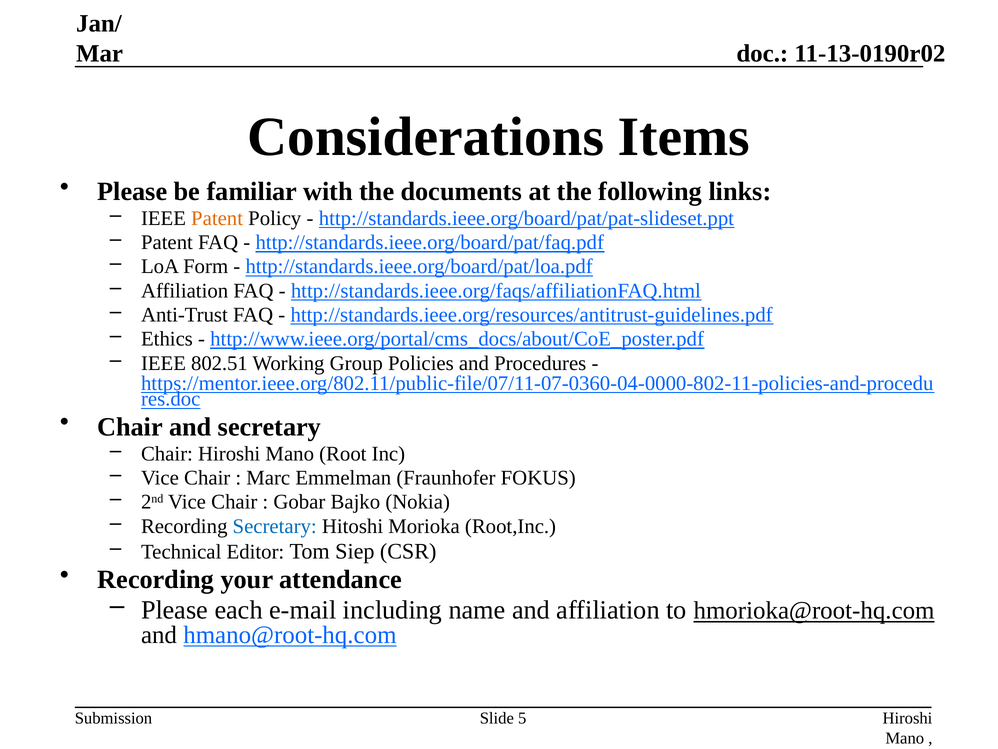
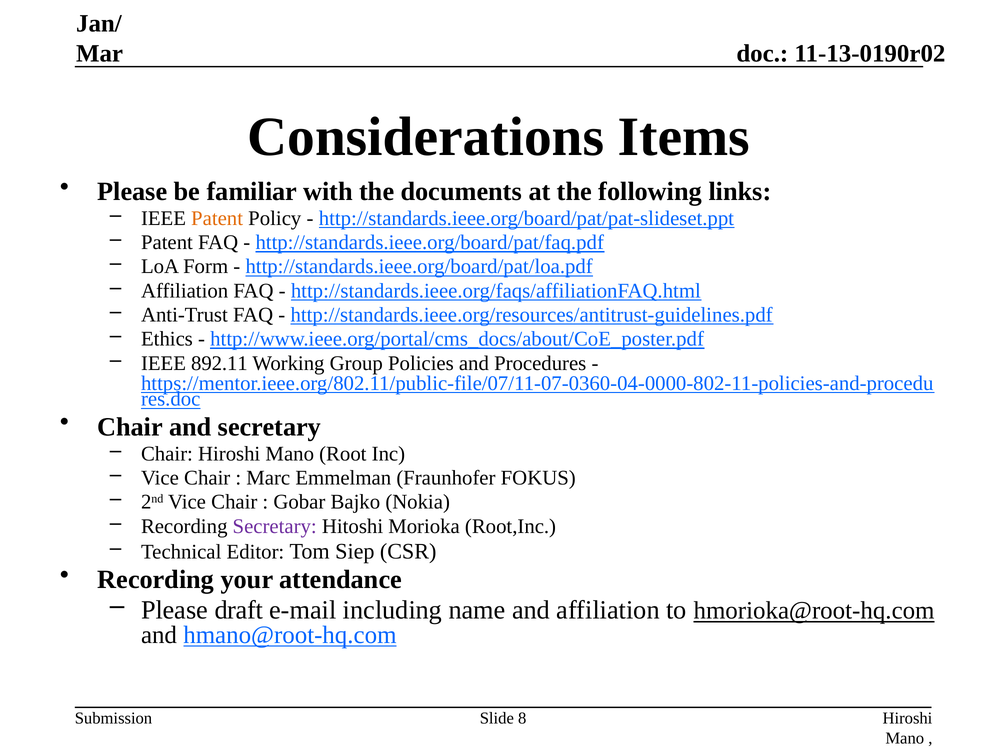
802.51: 802.51 -> 892.11 (219, 363)
Secretary colour: blue -> purple (275, 526)
each: each -> draft (239, 610)
5: 5 -> 8 (522, 718)
